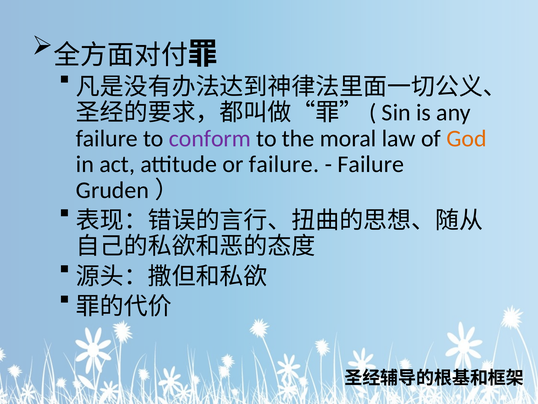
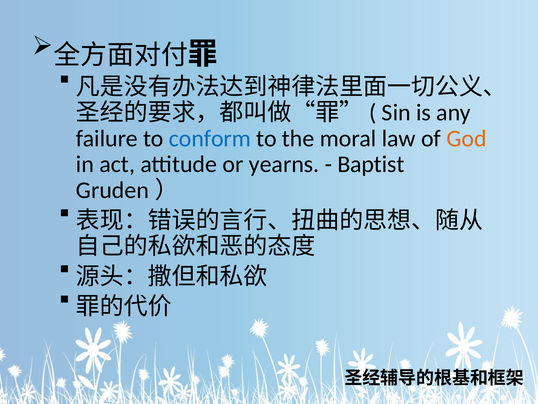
conform colour: purple -> blue (210, 138)
or failure: failure -> yearns (284, 164)
Failure: Failure -> Baptist (371, 164)
